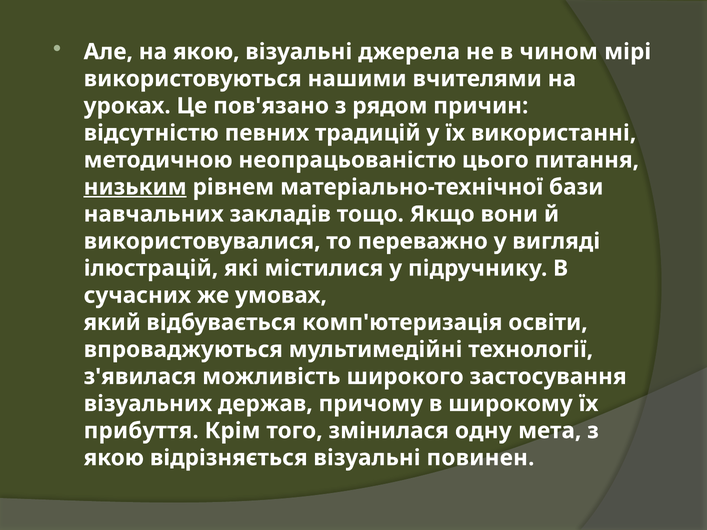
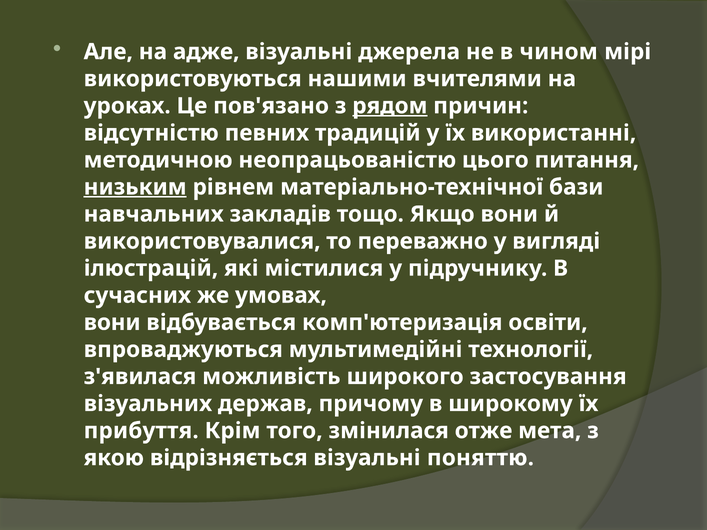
на якою: якою -> адже (206, 52)
рядом underline: none -> present (390, 106)
який: який -> вони (112, 323)
одну: одну -> отже (484, 431)
повинен: повинен -> поняттю (480, 458)
